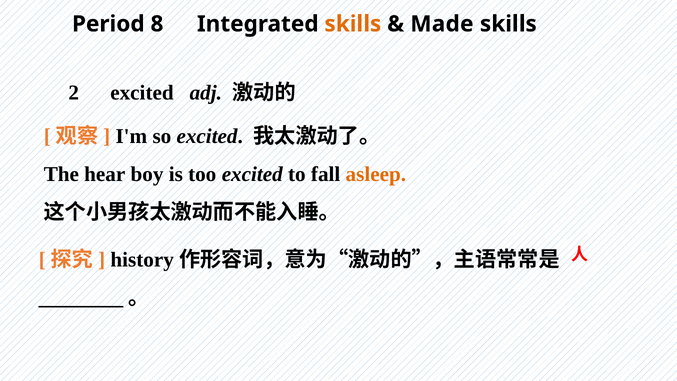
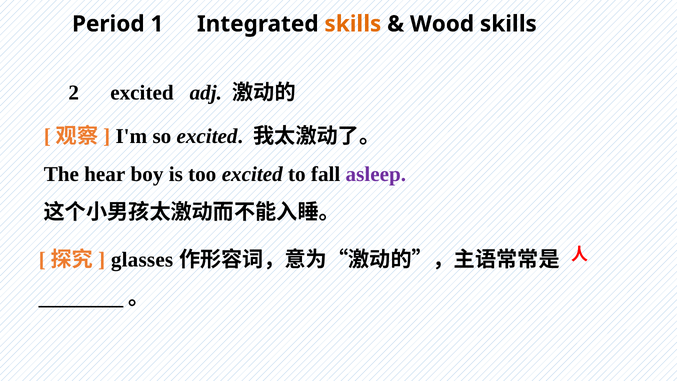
8: 8 -> 1 (157, 24)
Made: Made -> Wood (442, 24)
asleep colour: orange -> purple (376, 174)
history: history -> glasses (142, 260)
